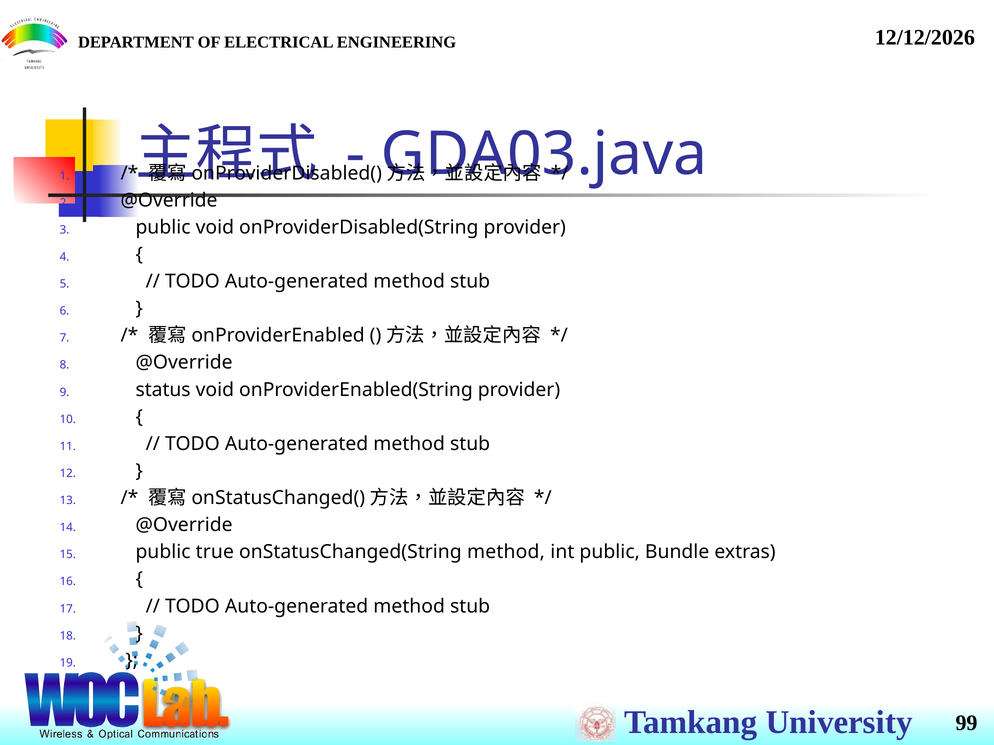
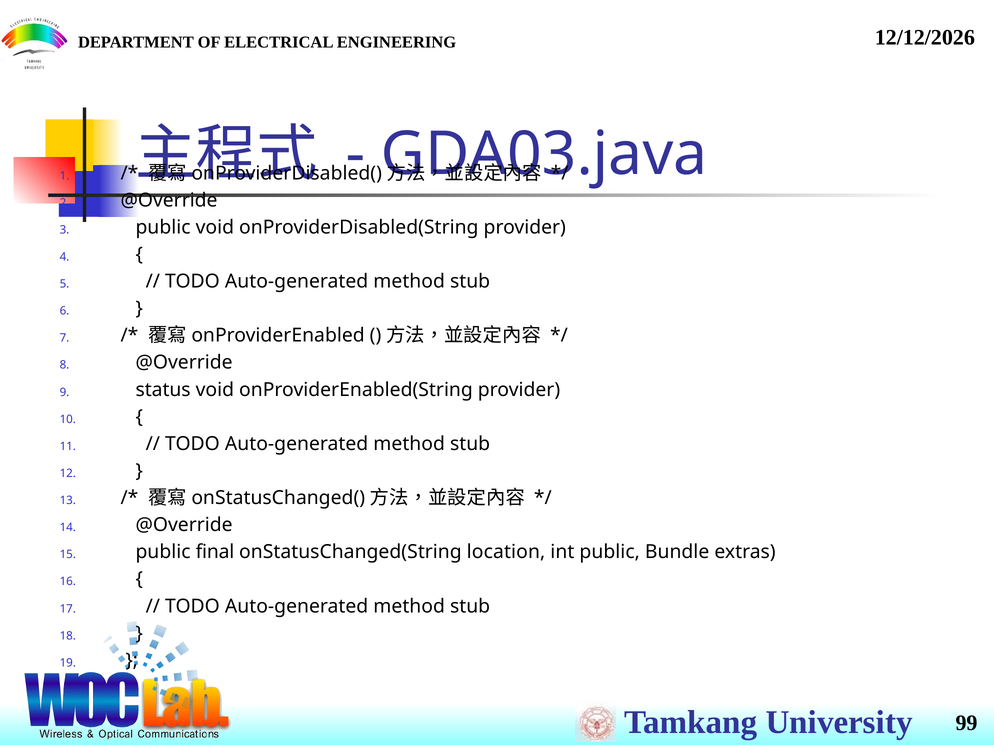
true: true -> final (215, 552)
onStatusChanged(String method: method -> location (506, 552)
